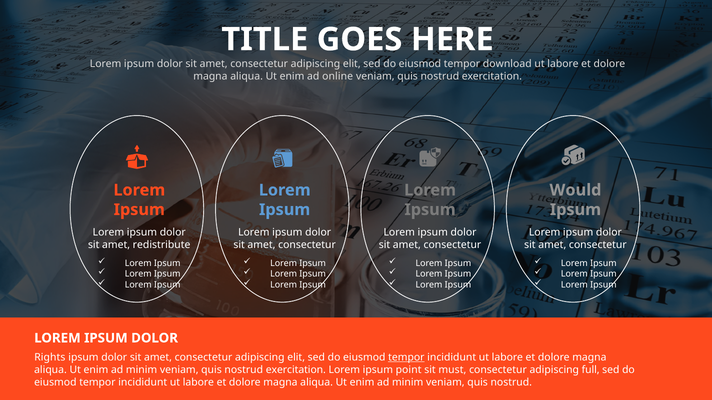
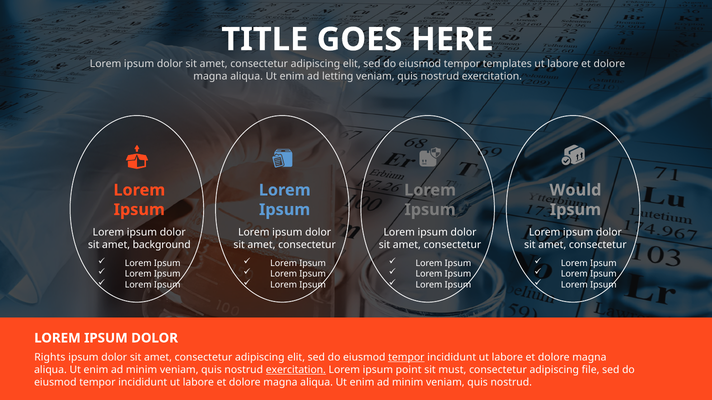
download: download -> templates (507, 64)
online: online -> letting (338, 76)
redistribute: redistribute -> background (162, 245)
exercitation underline: none -> present (296, 370)
full: full -> file (591, 370)
